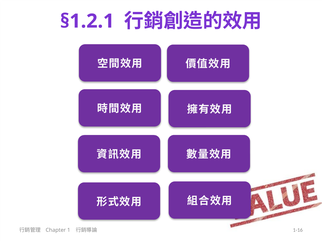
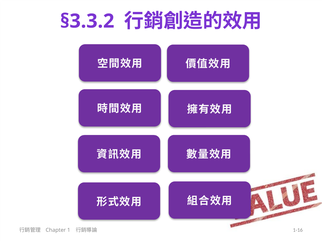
§1.2.1: §1.2.1 -> §3.3.2 (87, 21)
